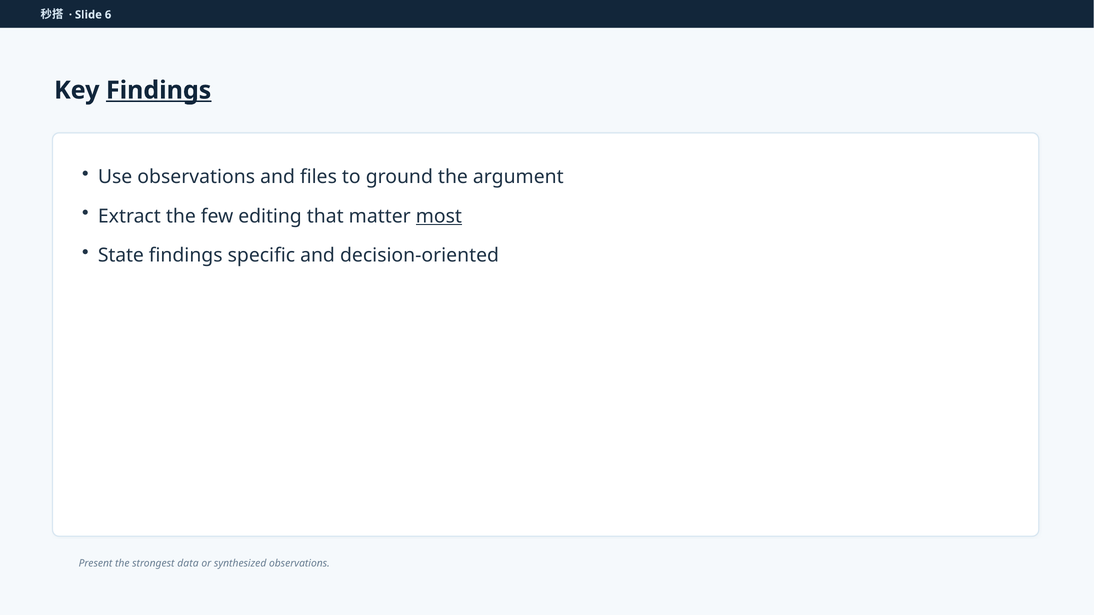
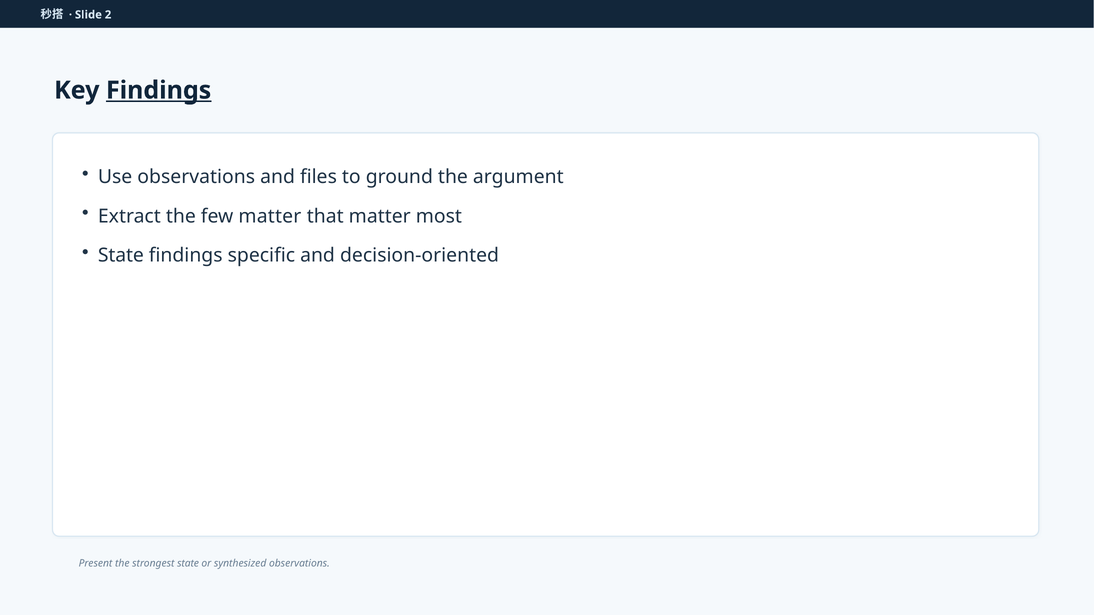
6: 6 -> 2 (108, 15)
few editing: editing -> matter (270, 216)
most underline: present -> none (439, 216)
strongest data: data -> state (188, 564)
